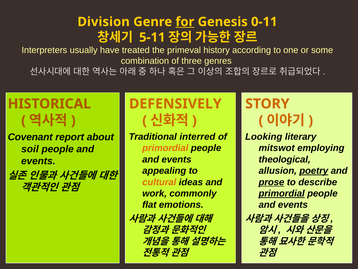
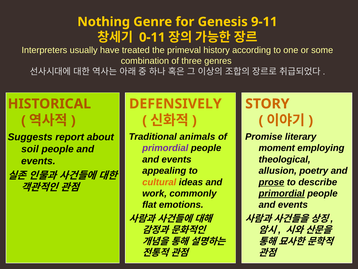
Division: Division -> Nothing (104, 22)
for underline: present -> none (185, 22)
0-11: 0-11 -> 9-11 (264, 22)
5-11: 5-11 -> 0-11 (152, 37)
interred: interred -> animals (197, 137)
Looking: Looking -> Promise (264, 137)
Covenant: Covenant -> Suggests (30, 137)
primordial colour: orange -> purple (165, 148)
mitswot: mitswot -> moment (277, 148)
poetry underline: present -> none (314, 170)
